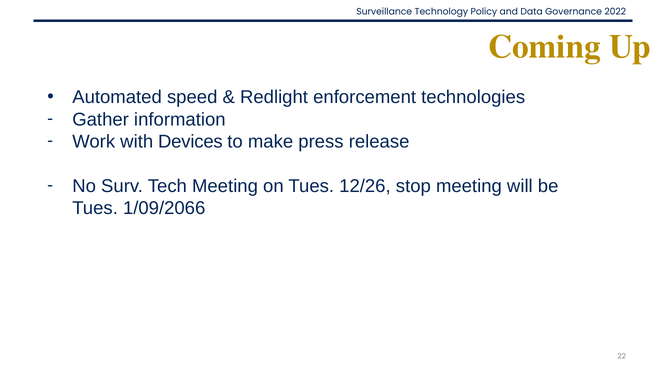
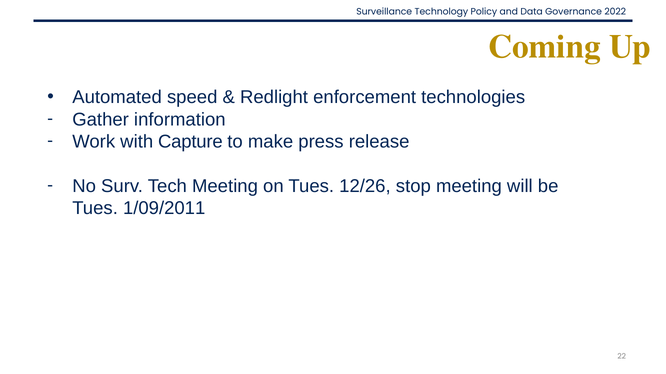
Devices: Devices -> Capture (190, 142)
1/09/2066: 1/09/2066 -> 1/09/2011 (164, 209)
